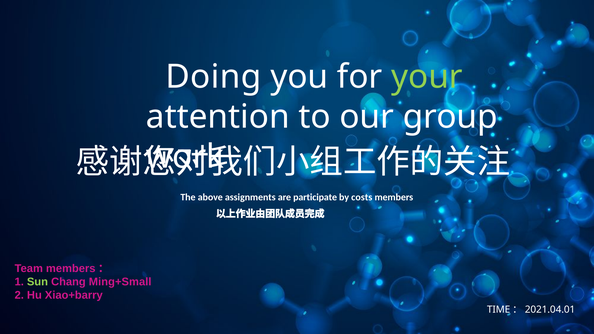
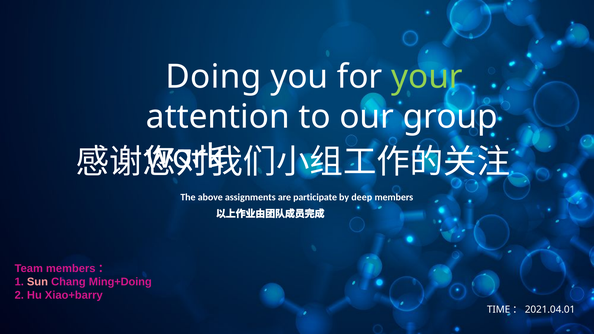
costs: costs -> deep (362, 197)
Sun colour: light green -> pink (37, 282)
Ming+Small: Ming+Small -> Ming+Doing (120, 282)
